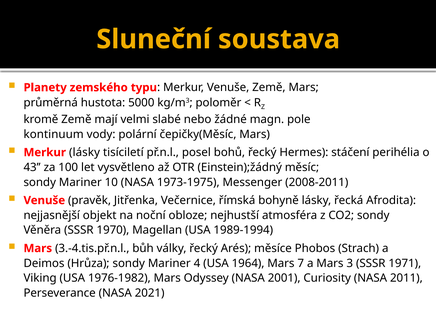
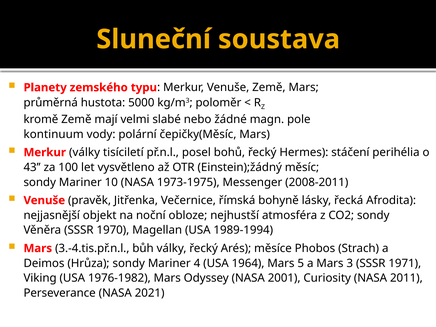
Merkur lásky: lásky -> války (85, 152)
7: 7 -> 5 (301, 263)
